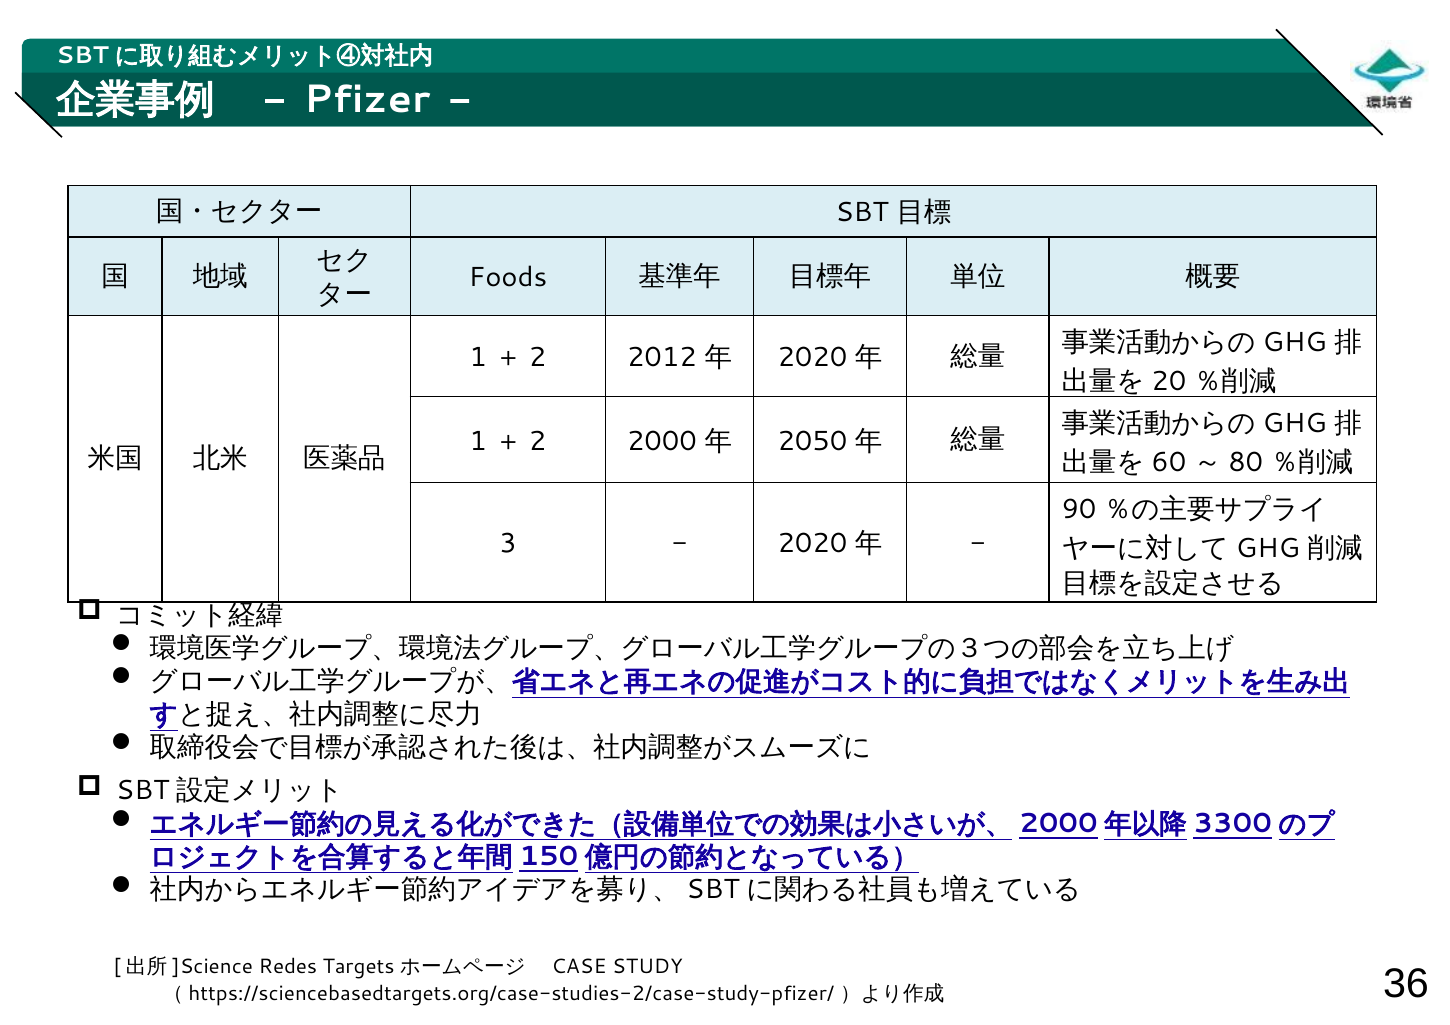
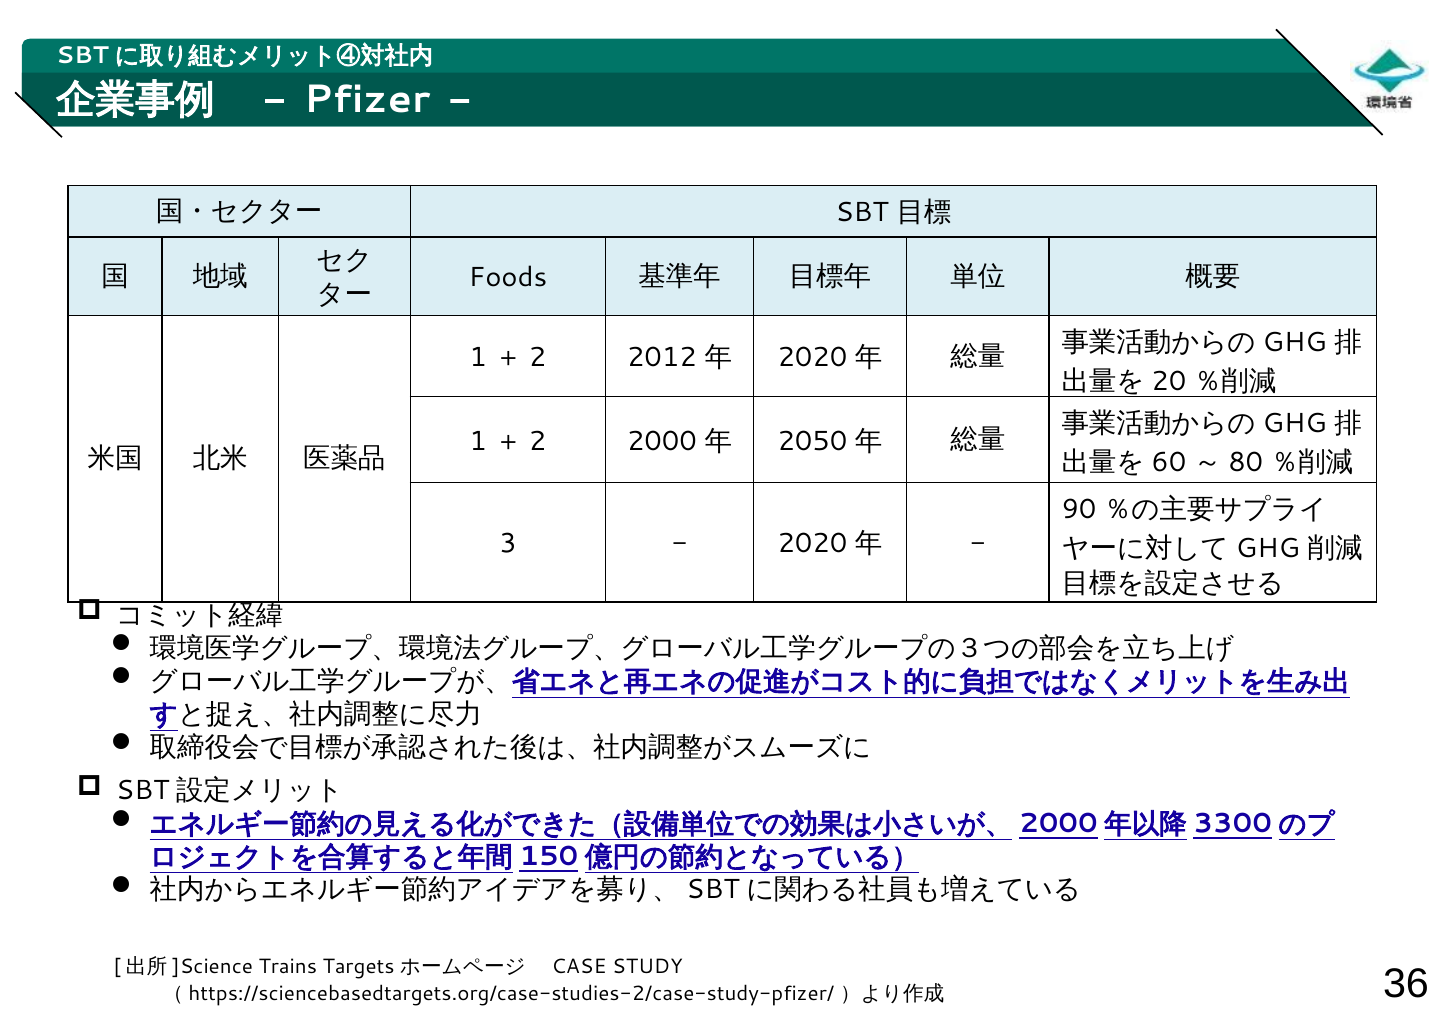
Redes: Redes -> Trains (288, 967)
